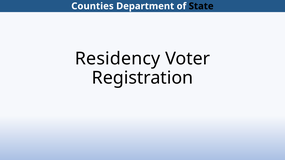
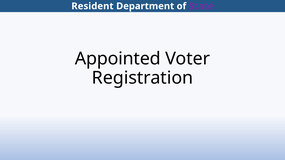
Counties: Counties -> Resident (92, 6)
State colour: black -> purple (201, 6)
Residency: Residency -> Appointed (118, 59)
